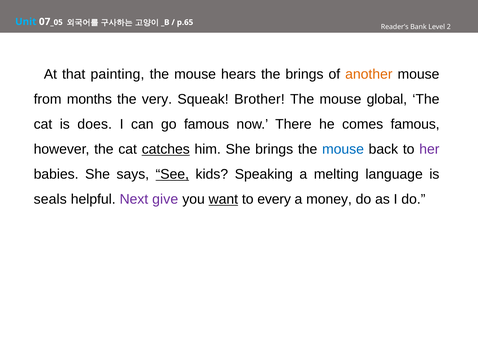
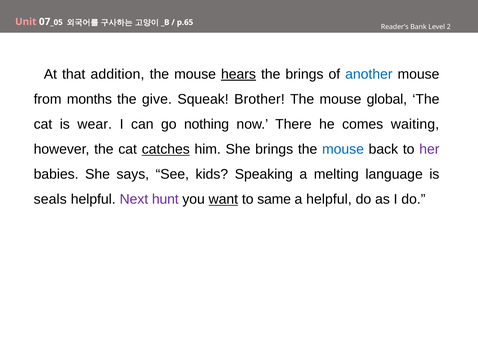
Unit colour: light blue -> pink (26, 22)
painting: painting -> addition (117, 74)
hears underline: none -> present (239, 74)
another colour: orange -> blue (369, 74)
very: very -> give (157, 99)
does: does -> wear (95, 124)
go famous: famous -> nothing (207, 124)
comes famous: famous -> waiting (415, 124)
See underline: present -> none (172, 175)
give: give -> hunt (165, 200)
every: every -> same (274, 200)
a money: money -> helpful (329, 200)
